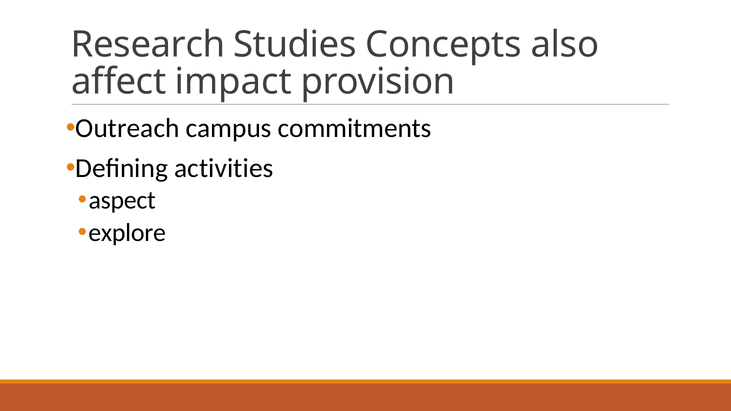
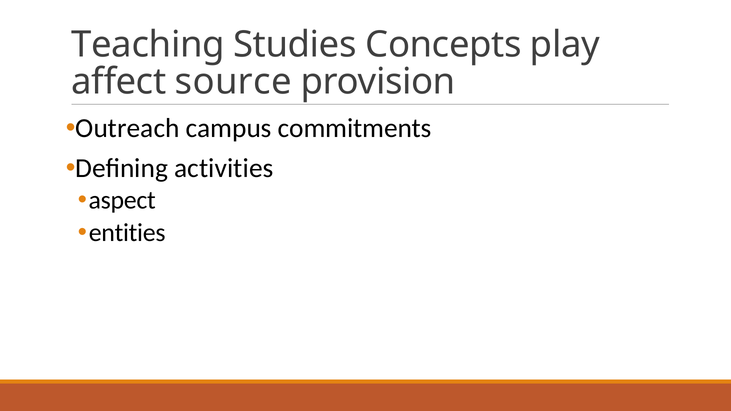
Research: Research -> Teaching (148, 45)
also: also -> play (565, 45)
impact: impact -> source (233, 82)
explore: explore -> entities (127, 233)
